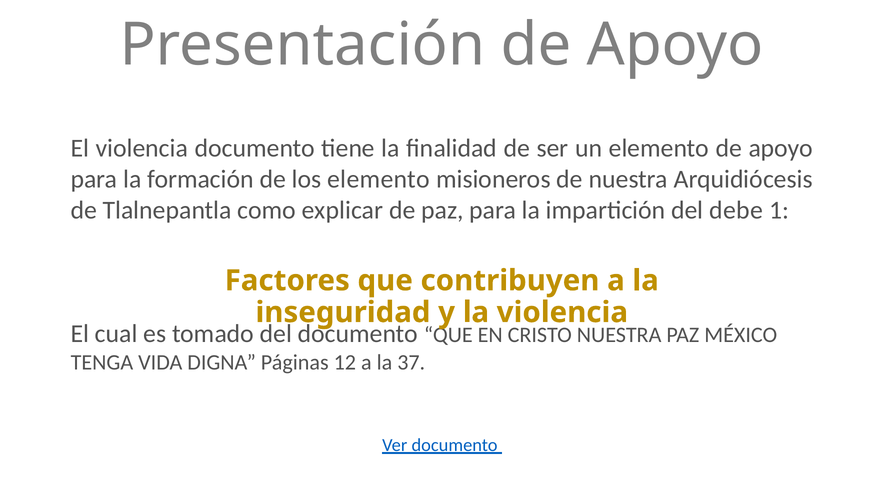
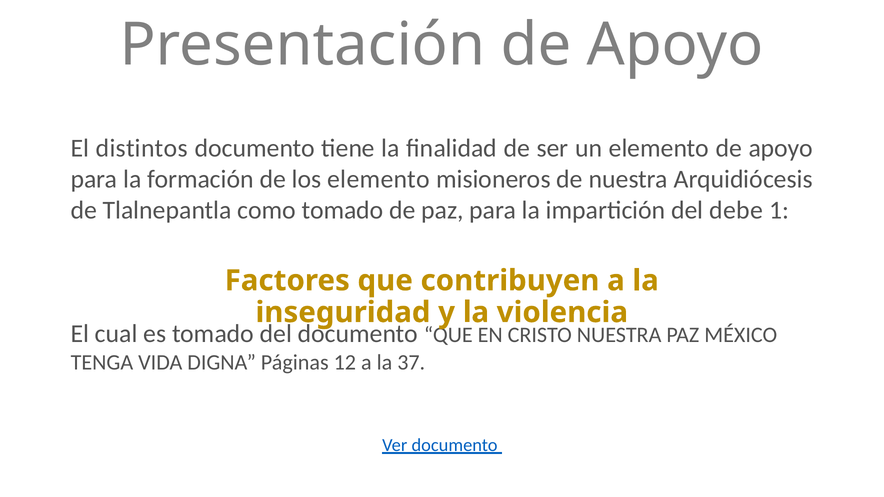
El violencia: violencia -> distintos (142, 148)
como explicar: explicar -> tomado (343, 210)
